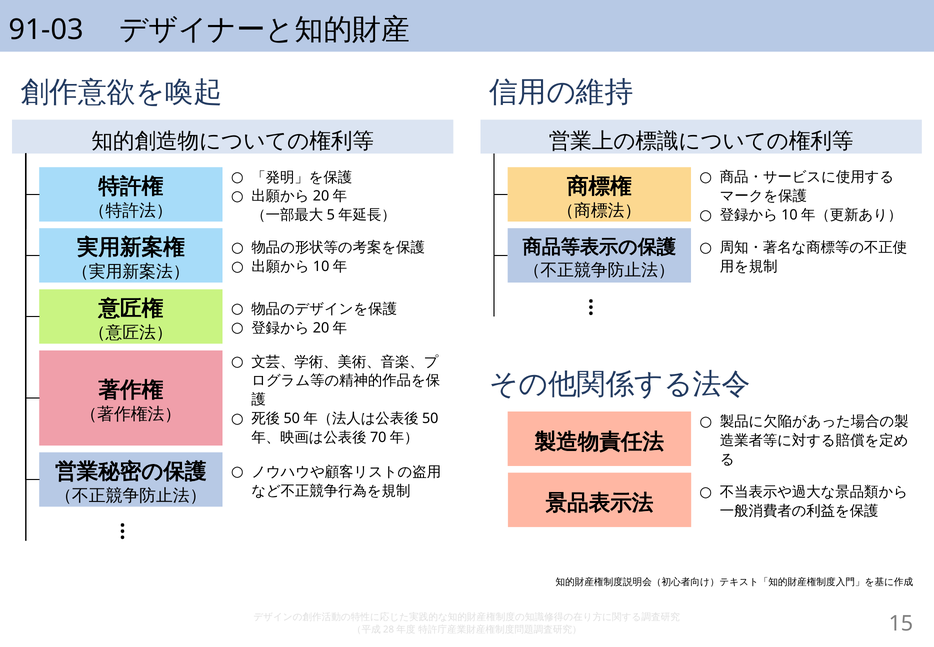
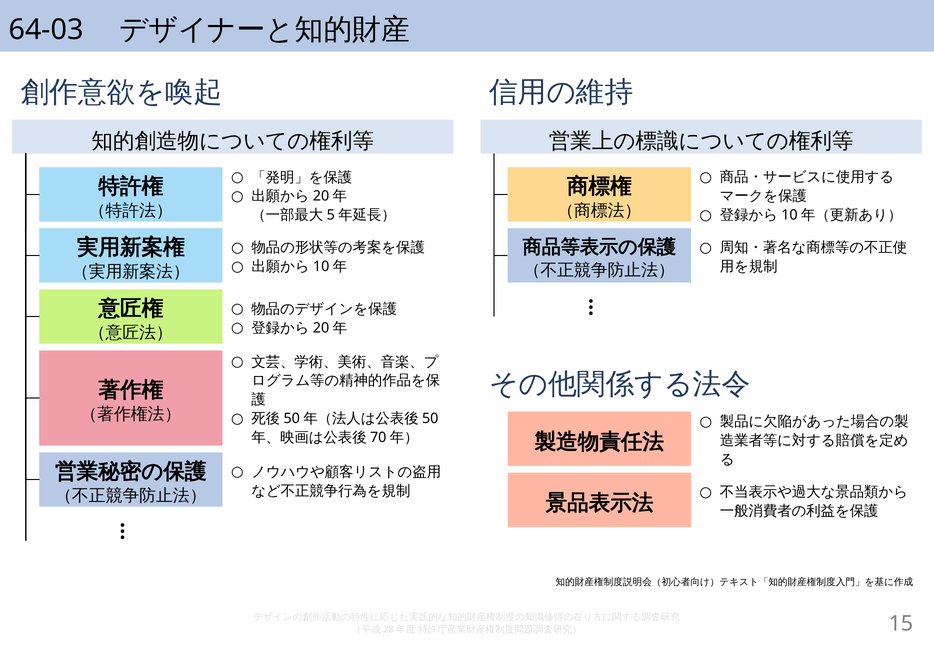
91-03: 91-03 -> 64-03 (46, 30)
